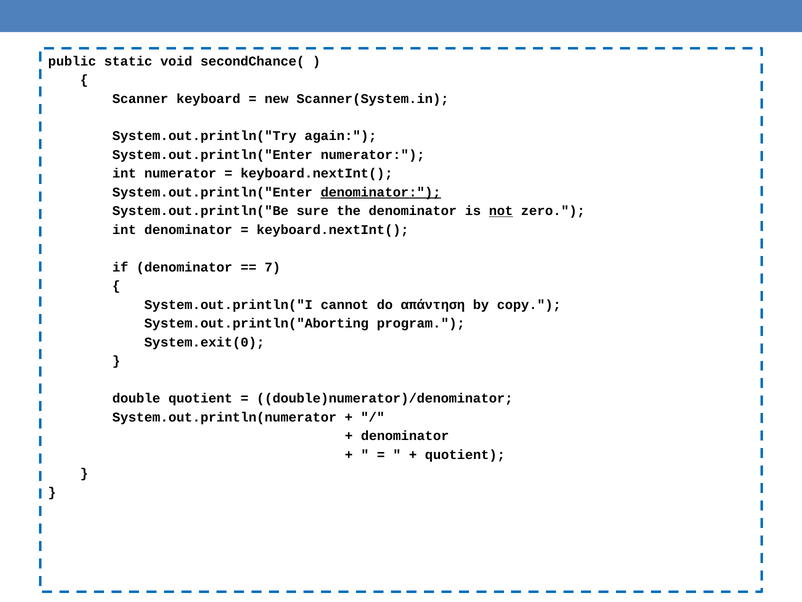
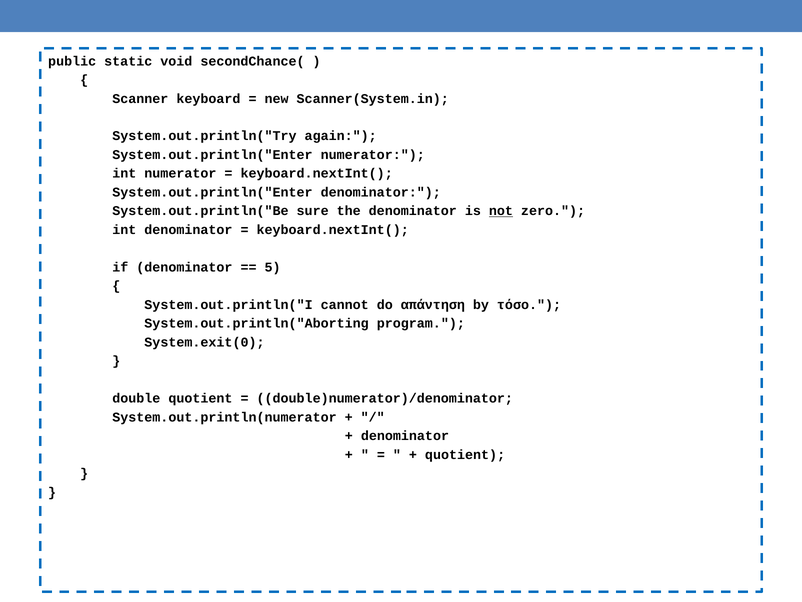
denominator underline: present -> none (381, 192)
7: 7 -> 5 (273, 267)
copy: copy -> τόσο (529, 304)
